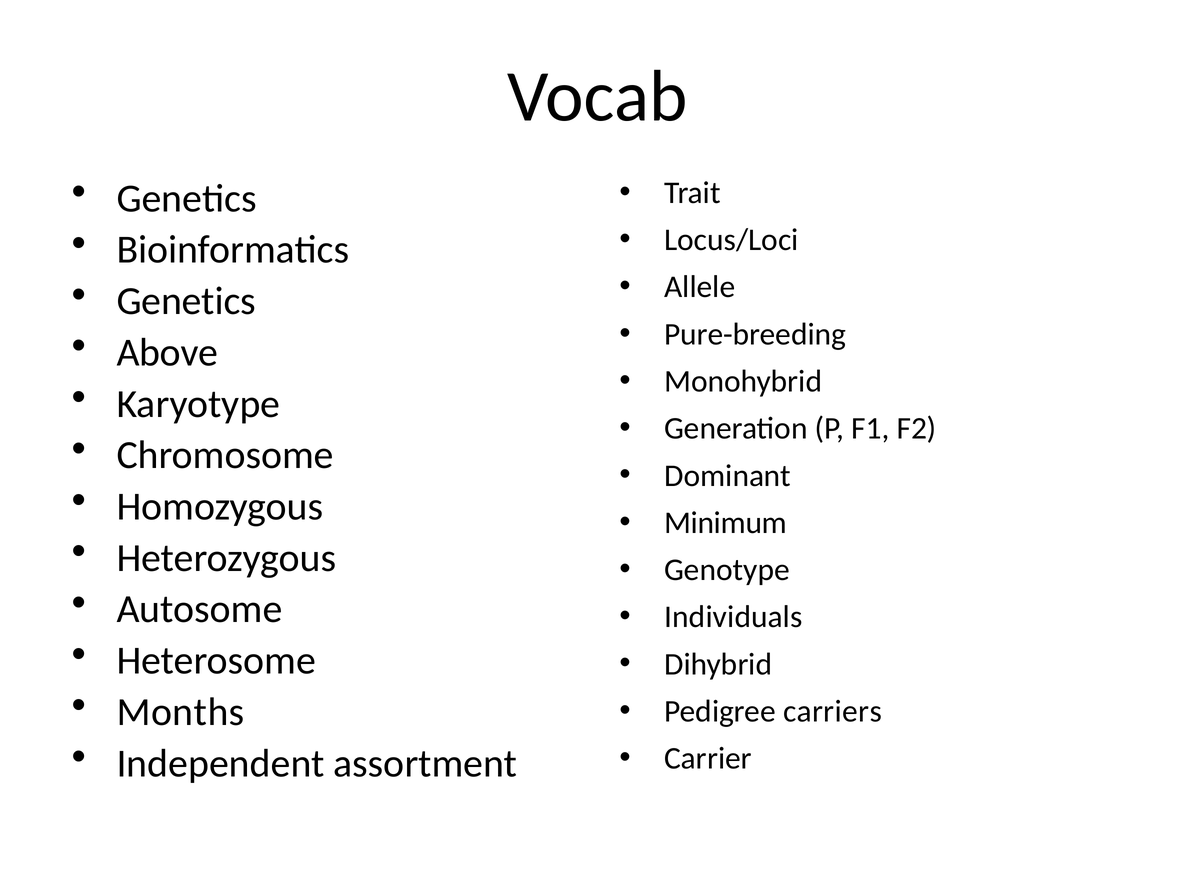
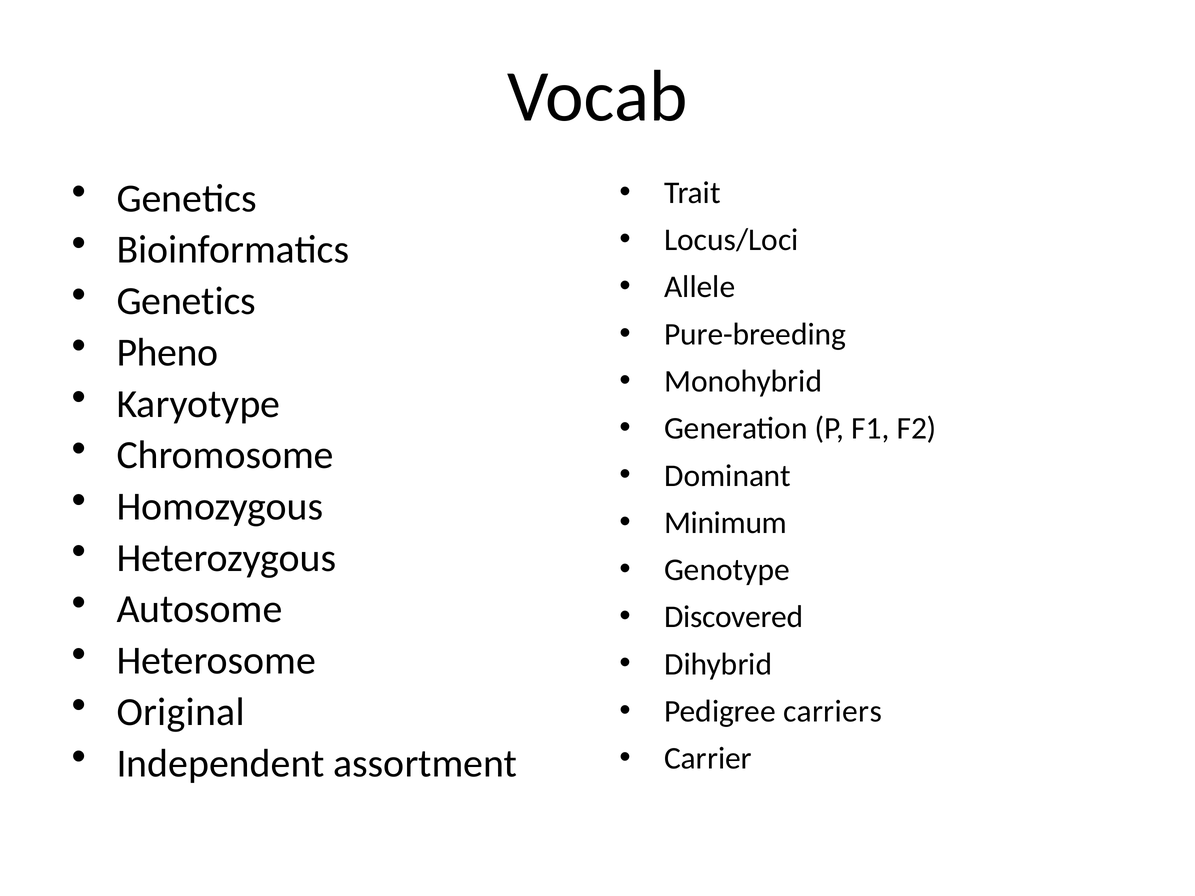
Above: Above -> Pheno (167, 353)
Individuals: Individuals -> Discovered (734, 617)
Months: Months -> Original (181, 712)
